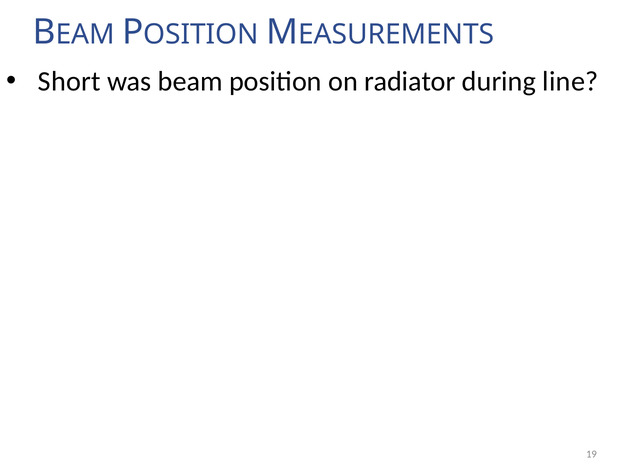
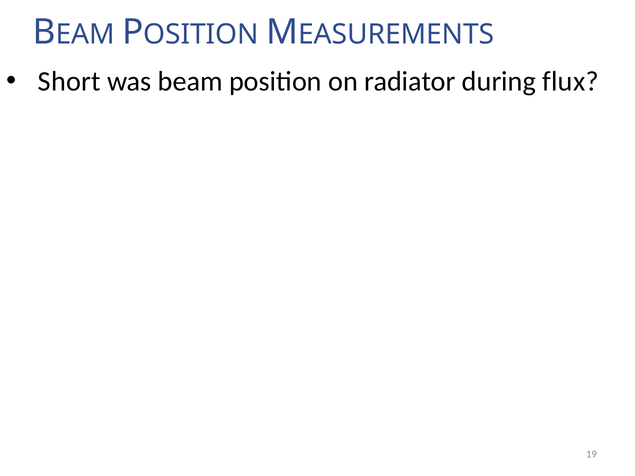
line: line -> flux (570, 82)
